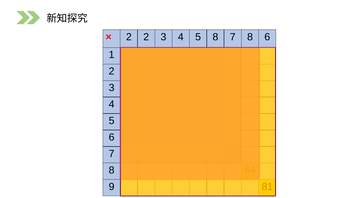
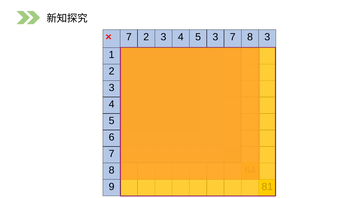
2: 2 -> 7 (129, 37)
5 8: 8 -> 3 (215, 37)
8 6: 6 -> 3 (267, 37)
